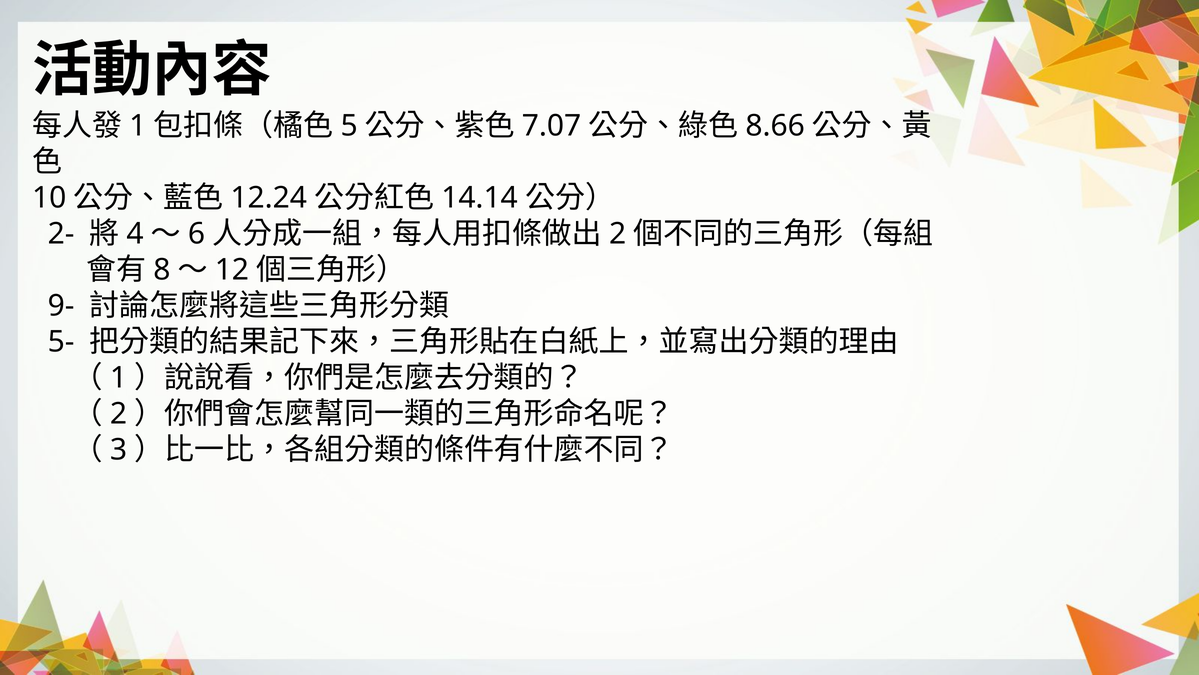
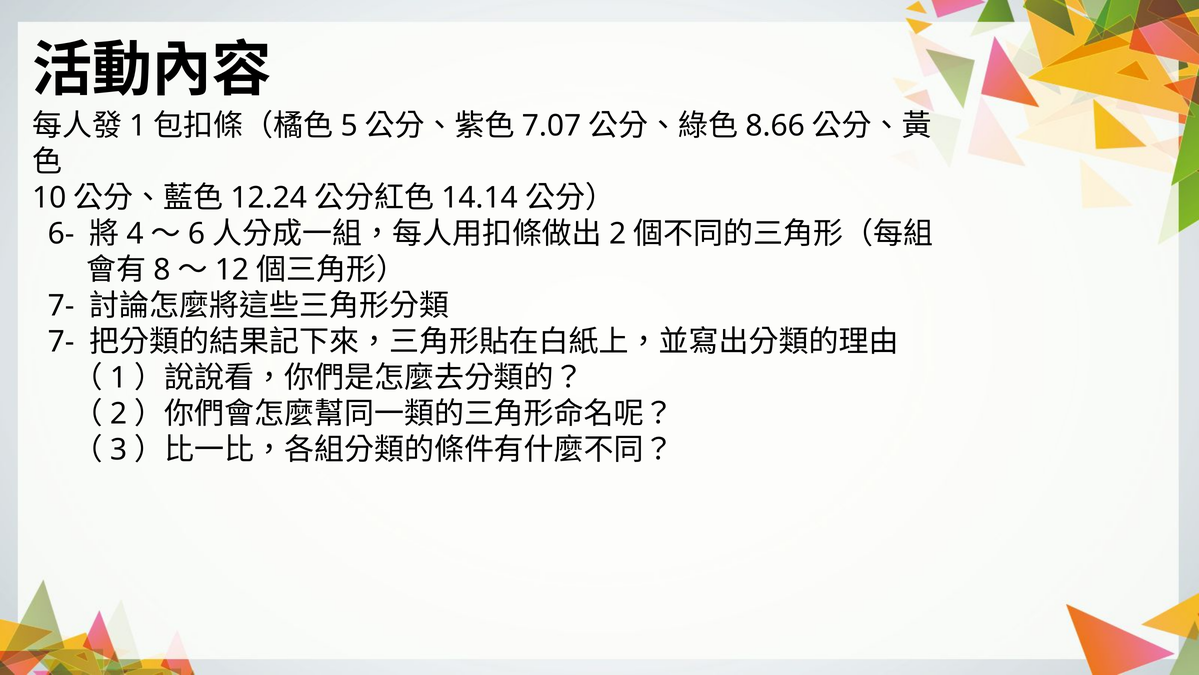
2-: 2- -> 6- (61, 233)
9-: 9- -> 7- (61, 305)
5-: 5- -> 7- (61, 341)
